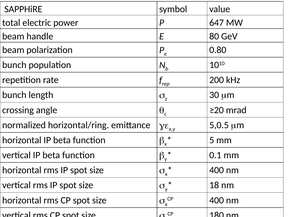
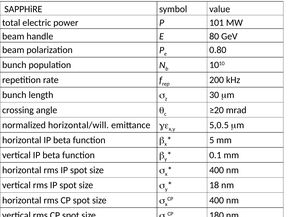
647: 647 -> 101 (217, 23)
horizontal/ring: horizontal/ring -> horizontal/will (78, 125)
